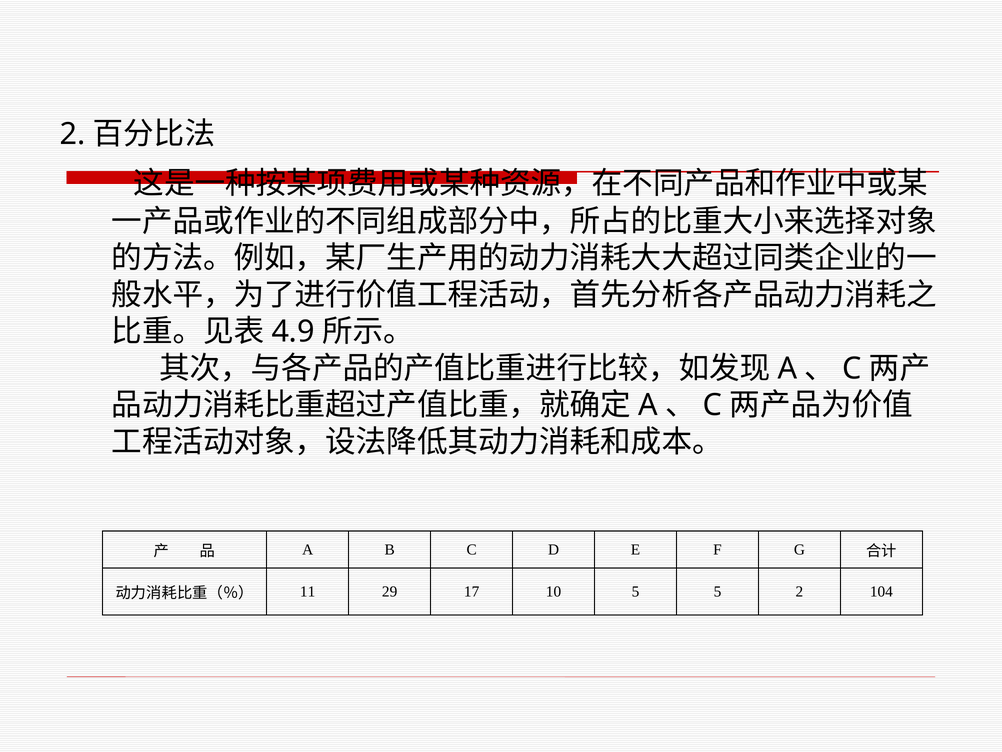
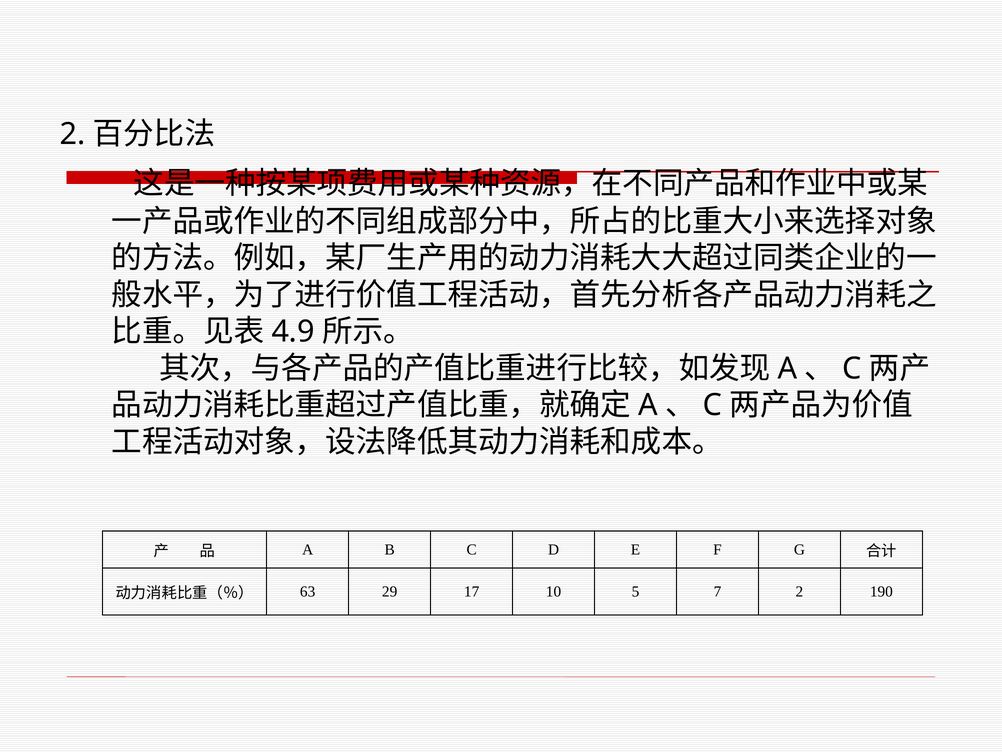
11: 11 -> 63 (308, 591)
5 5: 5 -> 7 (717, 591)
104: 104 -> 190 (881, 591)
